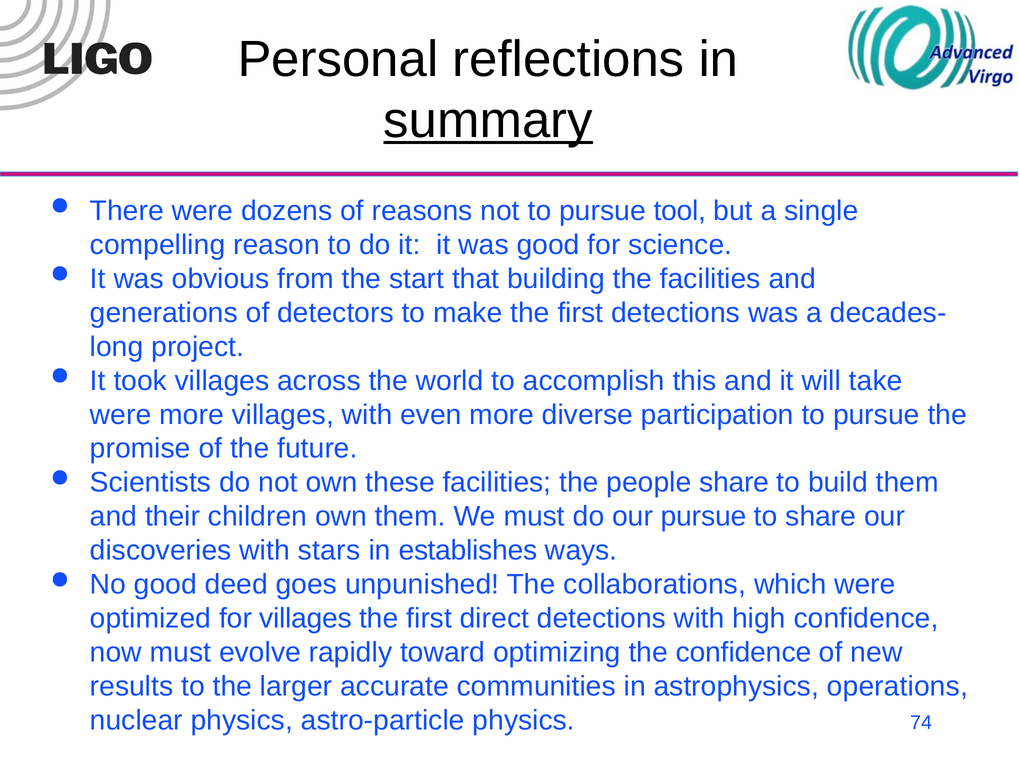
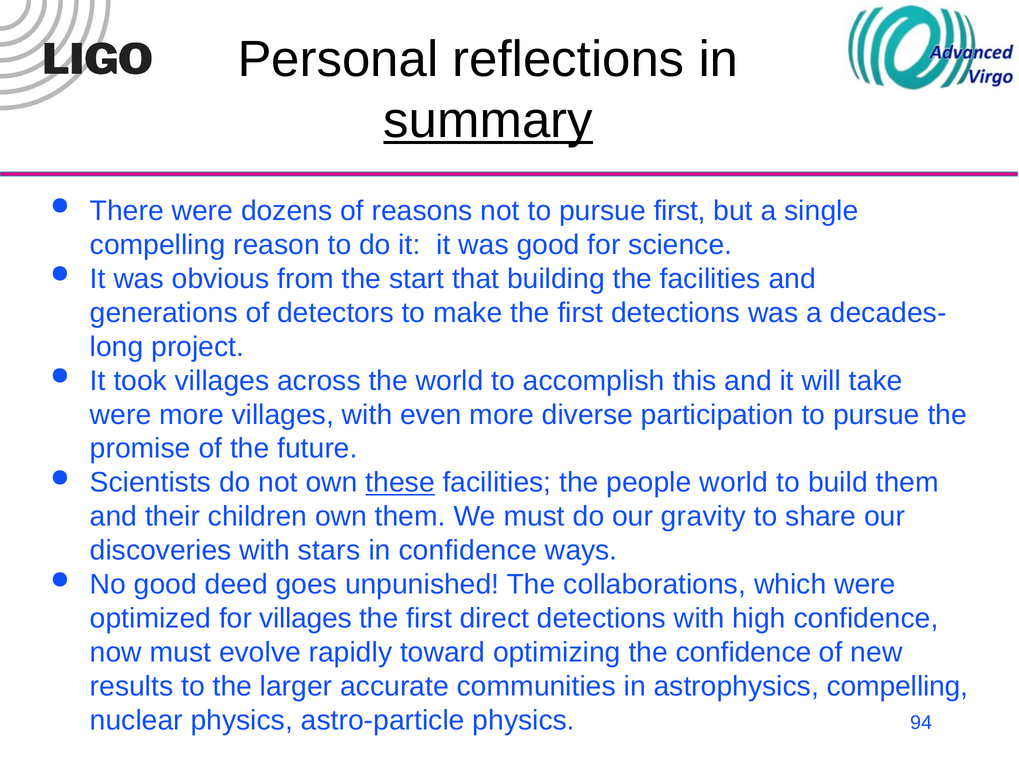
pursue tool: tool -> first (680, 211)
these underline: none -> present (400, 483)
people share: share -> world (734, 483)
our pursue: pursue -> gravity (703, 517)
in establishes: establishes -> confidence (468, 551)
astrophysics operations: operations -> compelling (898, 687)
74: 74 -> 94 (921, 723)
